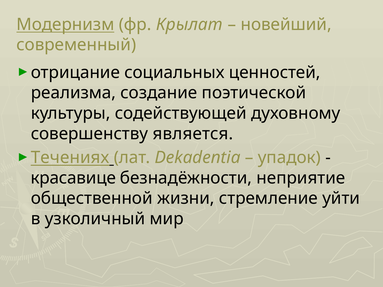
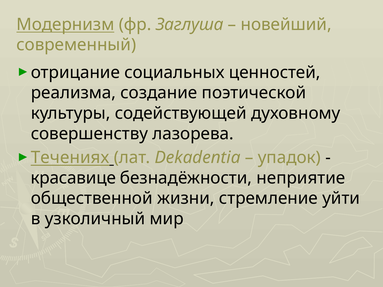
Крылат: Крылат -> Заглуша (190, 24)
является: является -> лазорева (193, 134)
